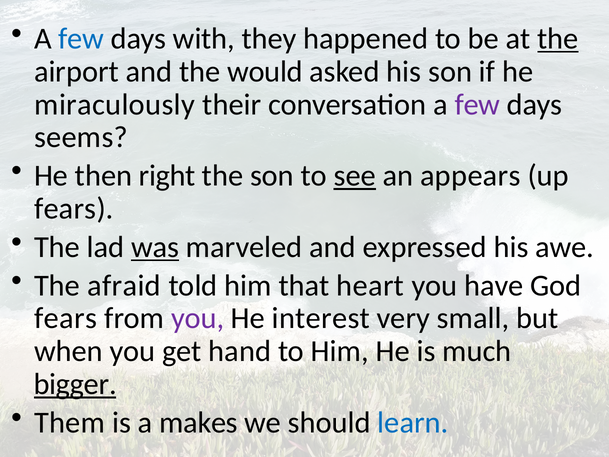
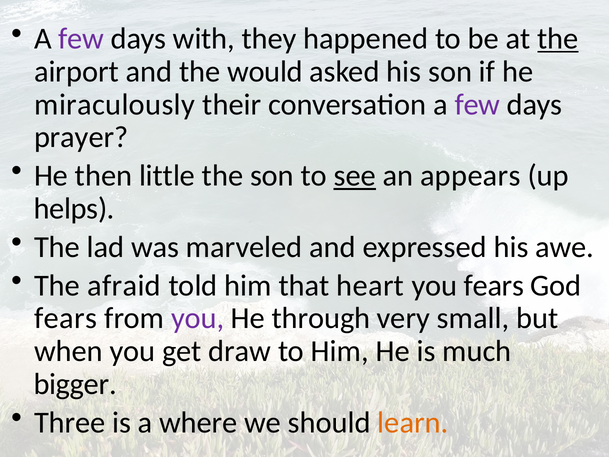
few colour: blue -> purple (81, 39)
seems: seems -> prayer (81, 137)
right: right -> little (167, 176)
fears: fears -> helps (74, 209)
was underline: present -> none (155, 247)
you have: have -> fears (494, 285)
interest: interest -> through (321, 318)
hand: hand -> draw (240, 351)
bigger underline: present -> none (75, 384)
Them: Them -> Three (70, 422)
makes: makes -> where (198, 422)
learn colour: blue -> orange (413, 422)
